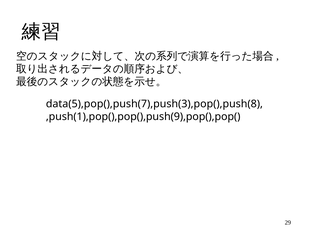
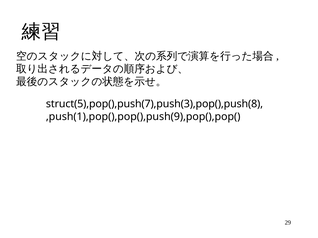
data(5),pop(),push(7),push(3),pop(),push(8: data(5),pop(),push(7),push(3),pop(),push(8 -> struct(5),pop(),push(7),push(3),pop(),push(8 (154, 104)
